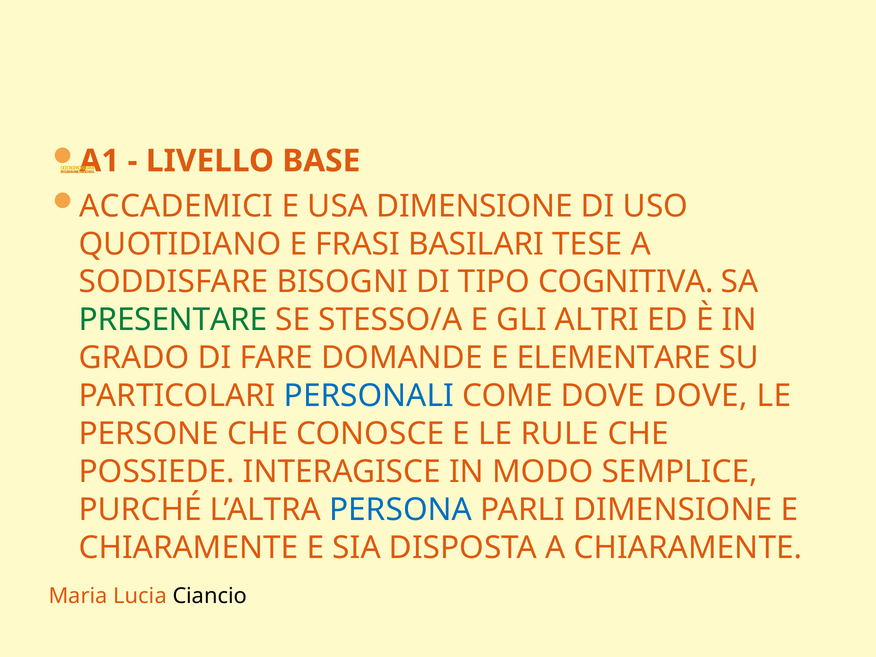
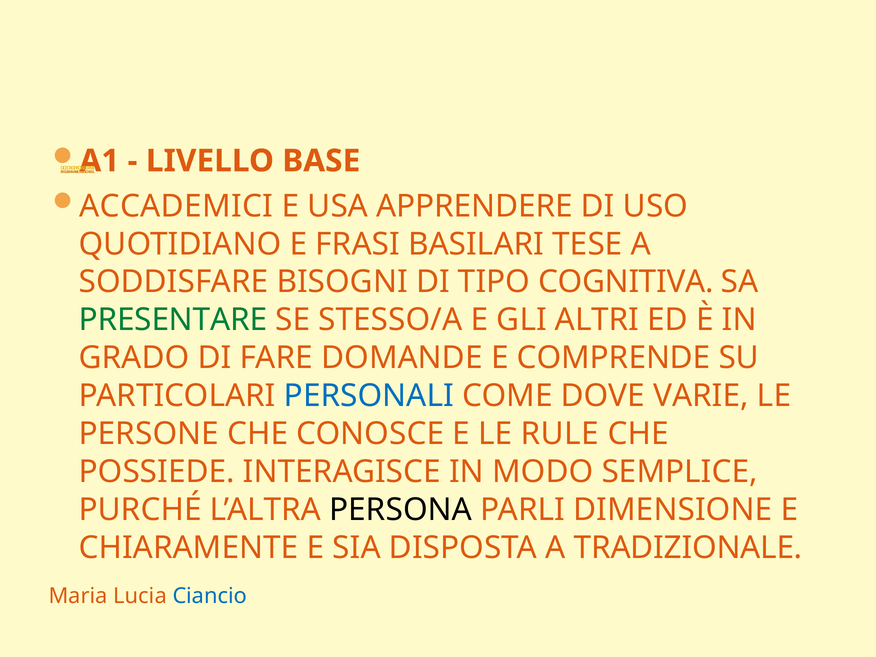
USA DIMENSIONE: DIMENSIONE -> APPRENDERE (475, 206)
ELEMENTARE: ELEMENTARE -> COMPRENDE (614, 358)
DOVE DOVE: DOVE -> VARIE (701, 396)
PERSONA colour: blue -> black (401, 510)
A CHIARAMENTE: CHIARAMENTE -> TRADIZIONALE (688, 548)
Ciancio colour: black -> blue (210, 596)
